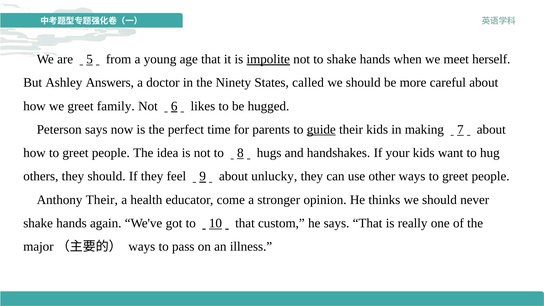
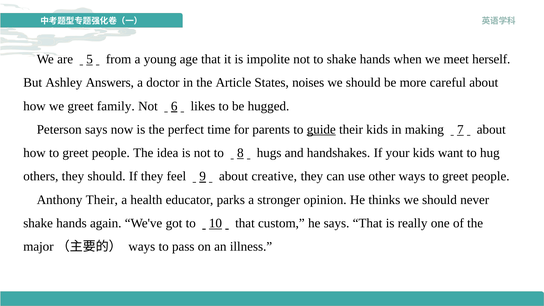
impolite underline: present -> none (268, 59)
Ninety: Ninety -> Article (233, 83)
called: called -> noises (308, 83)
unlucky: unlucky -> creative (274, 176)
come: come -> parks (231, 200)
